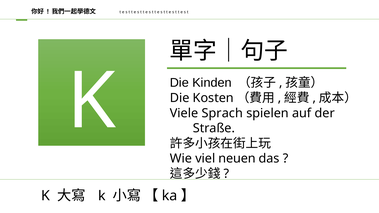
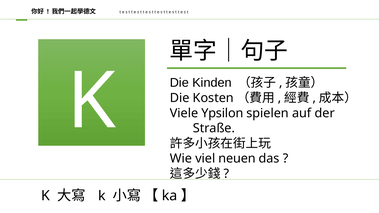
Sprach: Sprach -> Ypsilon (222, 113)
